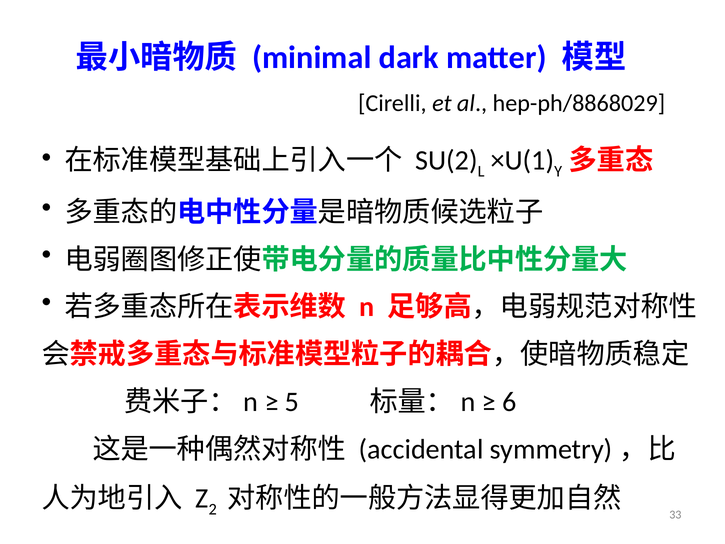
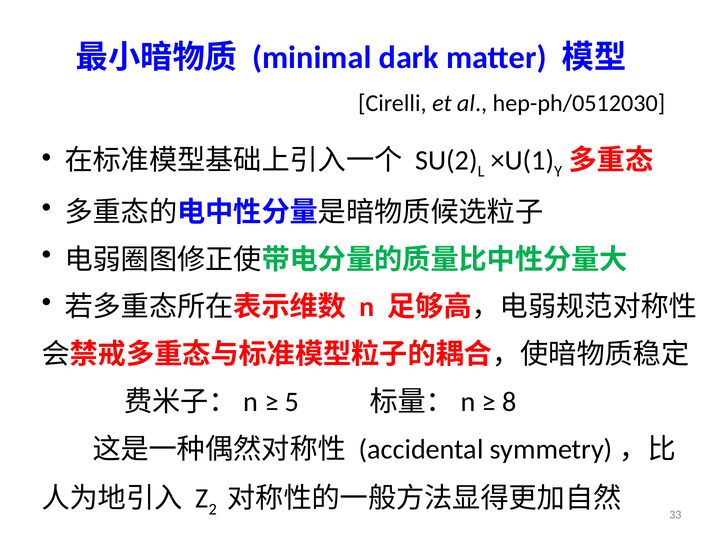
hep-ph/8868029: hep-ph/8868029 -> hep-ph/0512030 (579, 103)
6: 6 -> 8 (509, 402)
